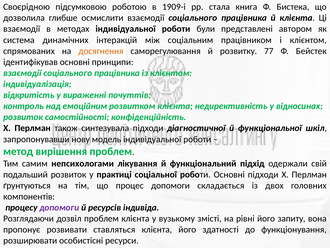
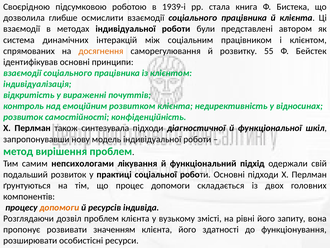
1909-і: 1909-і -> 1939-і (174, 7)
77: 77 -> 55 (269, 51)
допомоги colour: purple -> orange (59, 207)
ставляться: ставляться -> значенням (114, 229)
